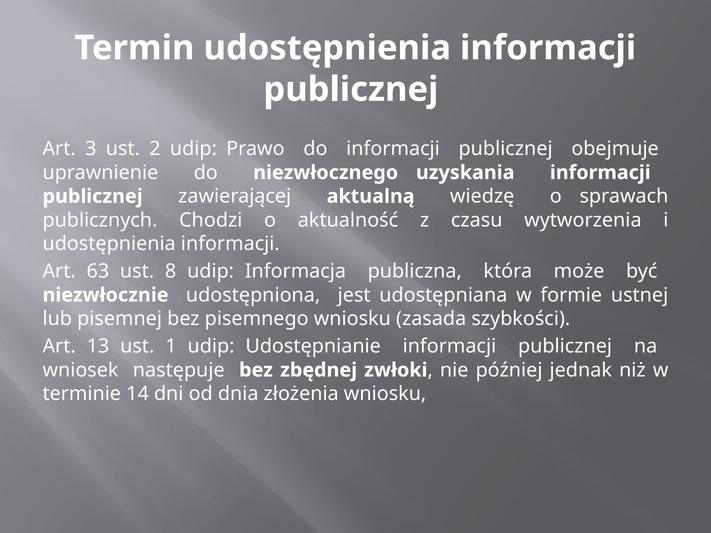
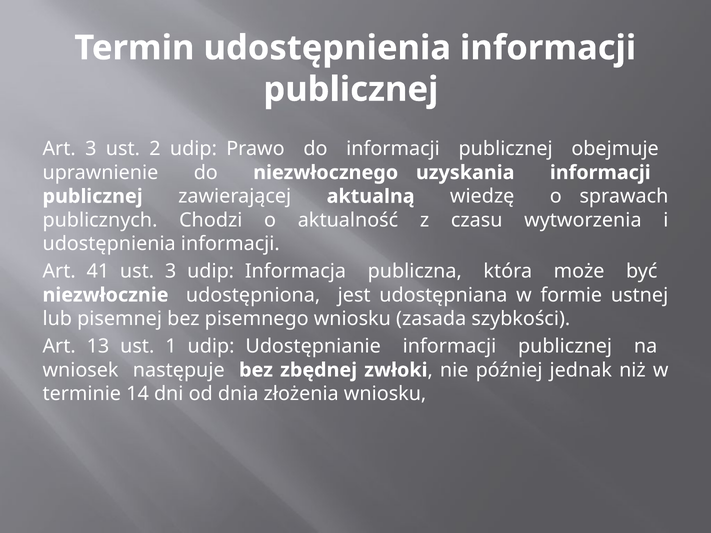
63: 63 -> 41 (98, 271)
ust 8: 8 -> 3 (171, 271)
